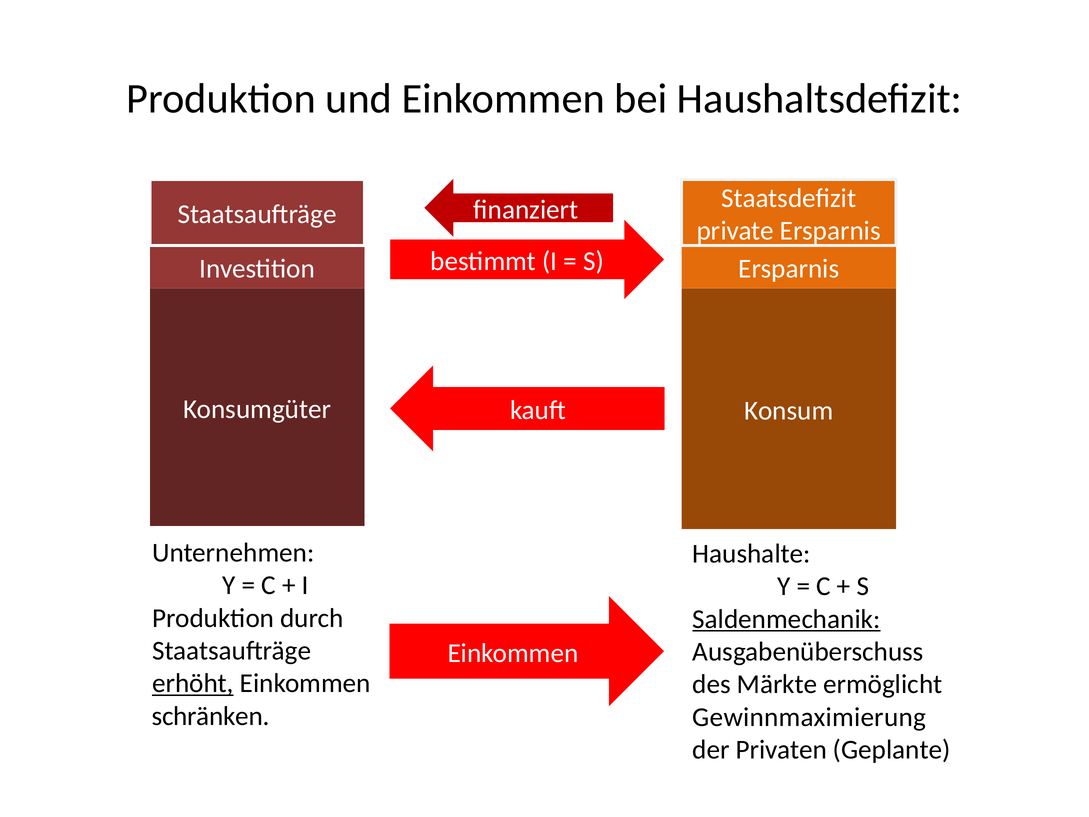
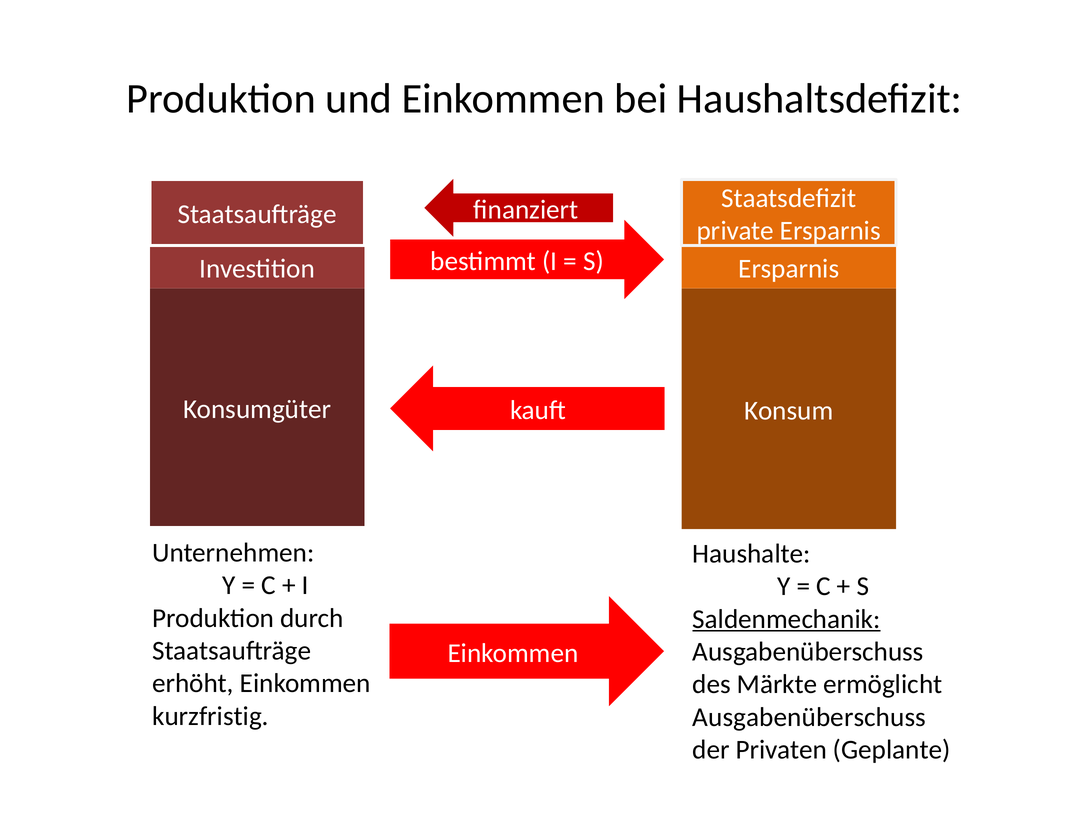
erhöht underline: present -> none (193, 683)
schränken: schränken -> kurzfristig (210, 716)
Gewinnmaximierung: Gewinnmaximierung -> Ausgabenüberschuss (809, 717)
